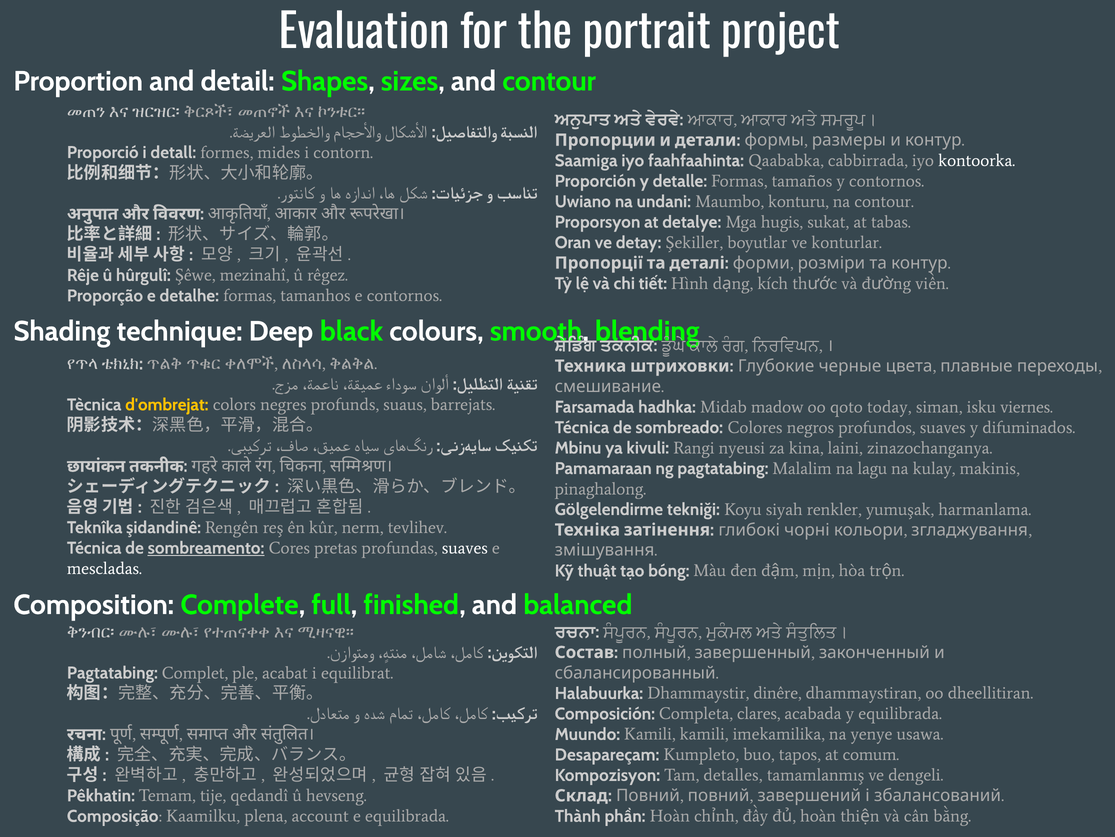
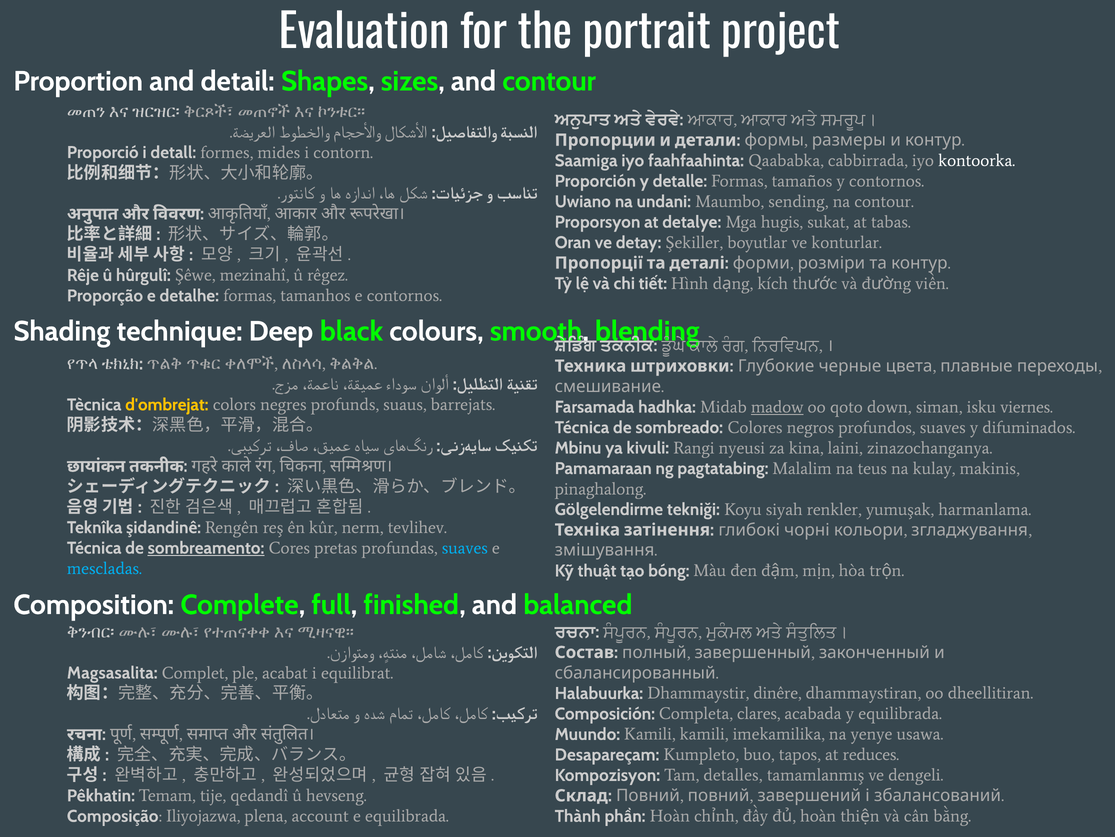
konturu: konturu -> sending (798, 201)
madow underline: none -> present (777, 407)
today: today -> down (889, 407)
lagu: lagu -> teus (872, 468)
suaves colour: white -> light blue (465, 548)
mescladas colour: white -> light blue (104, 568)
Pagtatabing: Pagtatabing -> Magsasalita (112, 672)
comum: comum -> reduces (871, 754)
Kaamilku: Kaamilku -> Iliyojazwa (203, 815)
